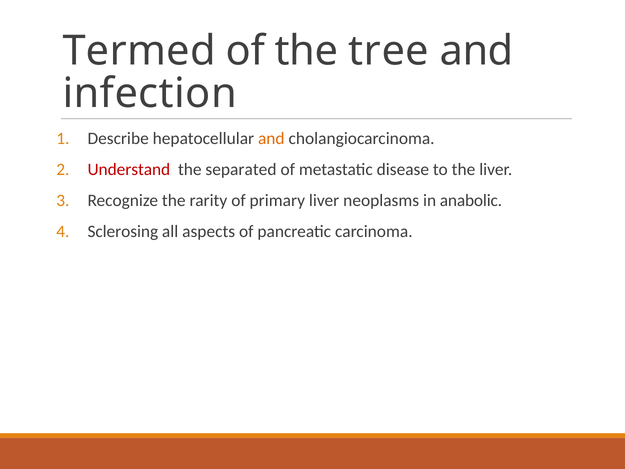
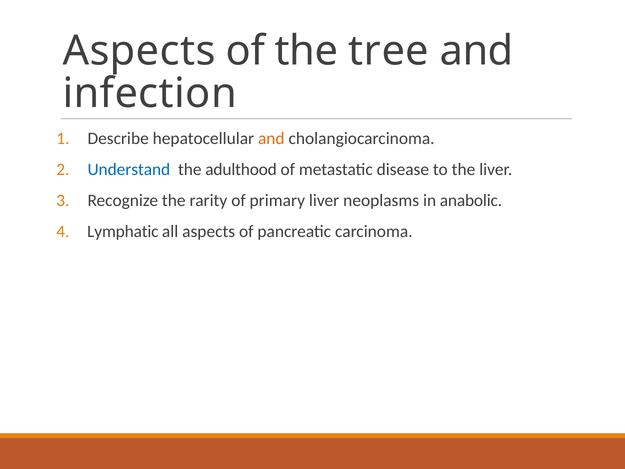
Termed: Termed -> Aspects (139, 51)
Understand colour: red -> blue (129, 170)
separated: separated -> adulthood (241, 170)
Sclerosing: Sclerosing -> Lymphatic (123, 231)
